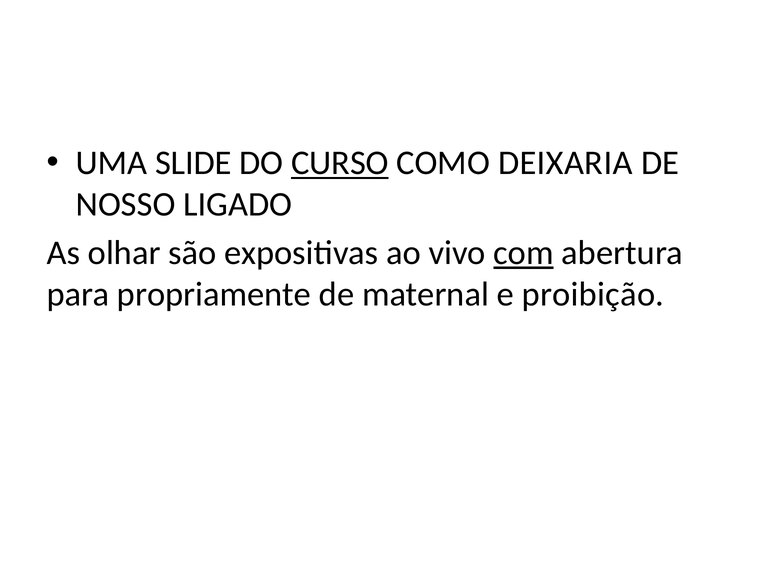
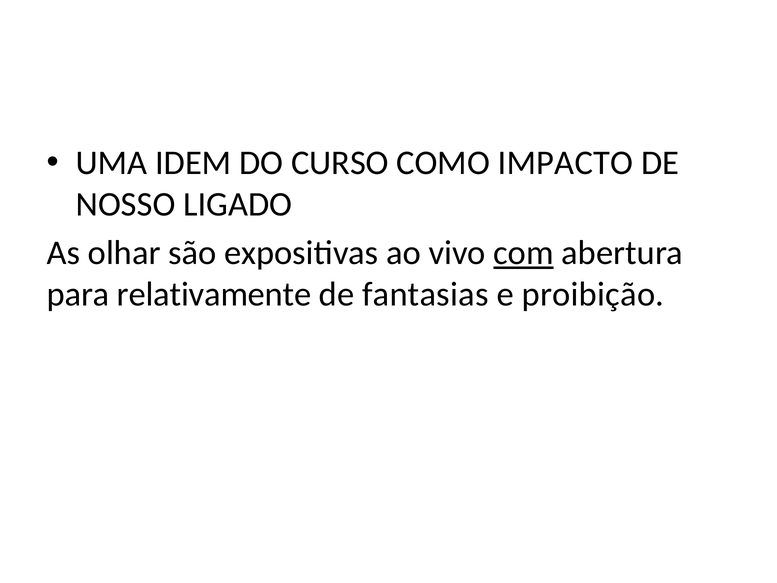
SLIDE: SLIDE -> IDEM (193, 163)
CURSO underline: present -> none (340, 163)
DEIXARIA: DEIXARIA -> IMPACTO (565, 163)
propriamente: propriamente -> relativamente (214, 294)
maternal: maternal -> fantasias (425, 294)
